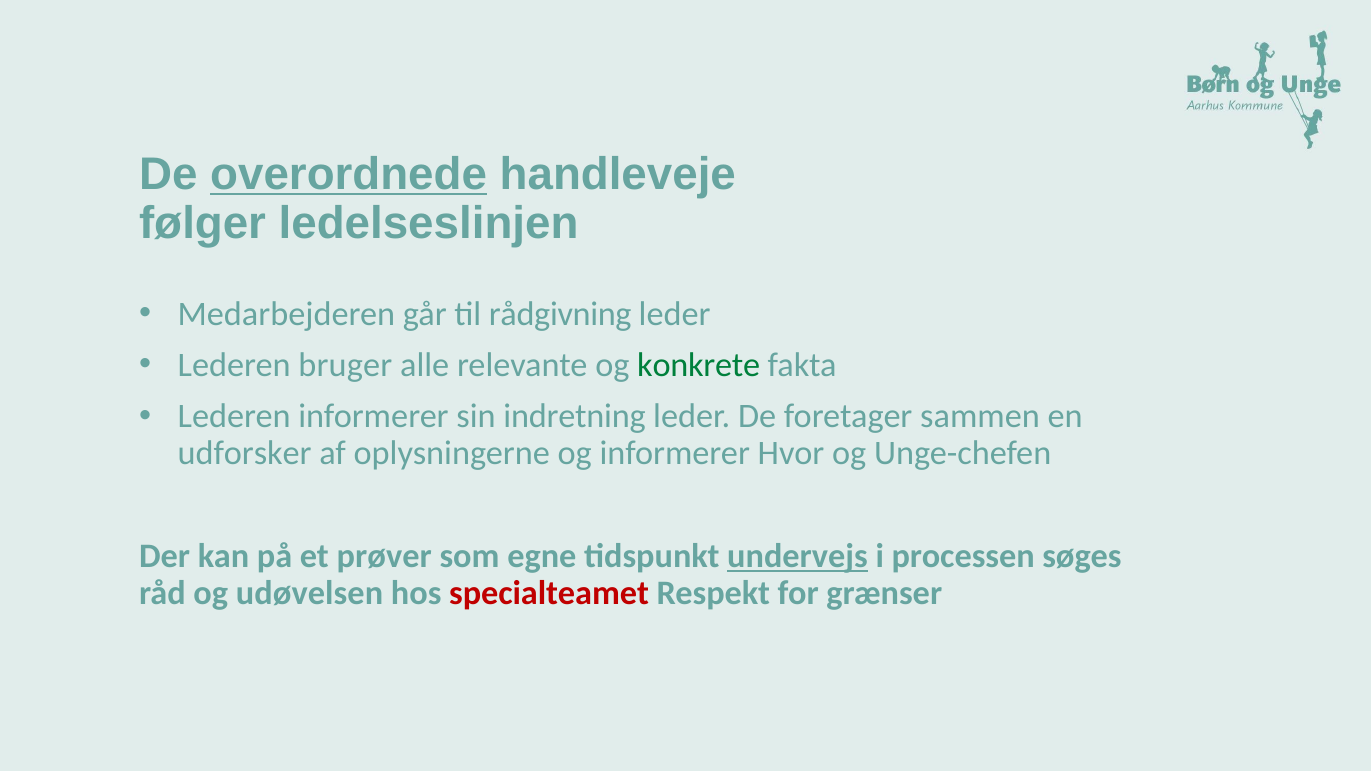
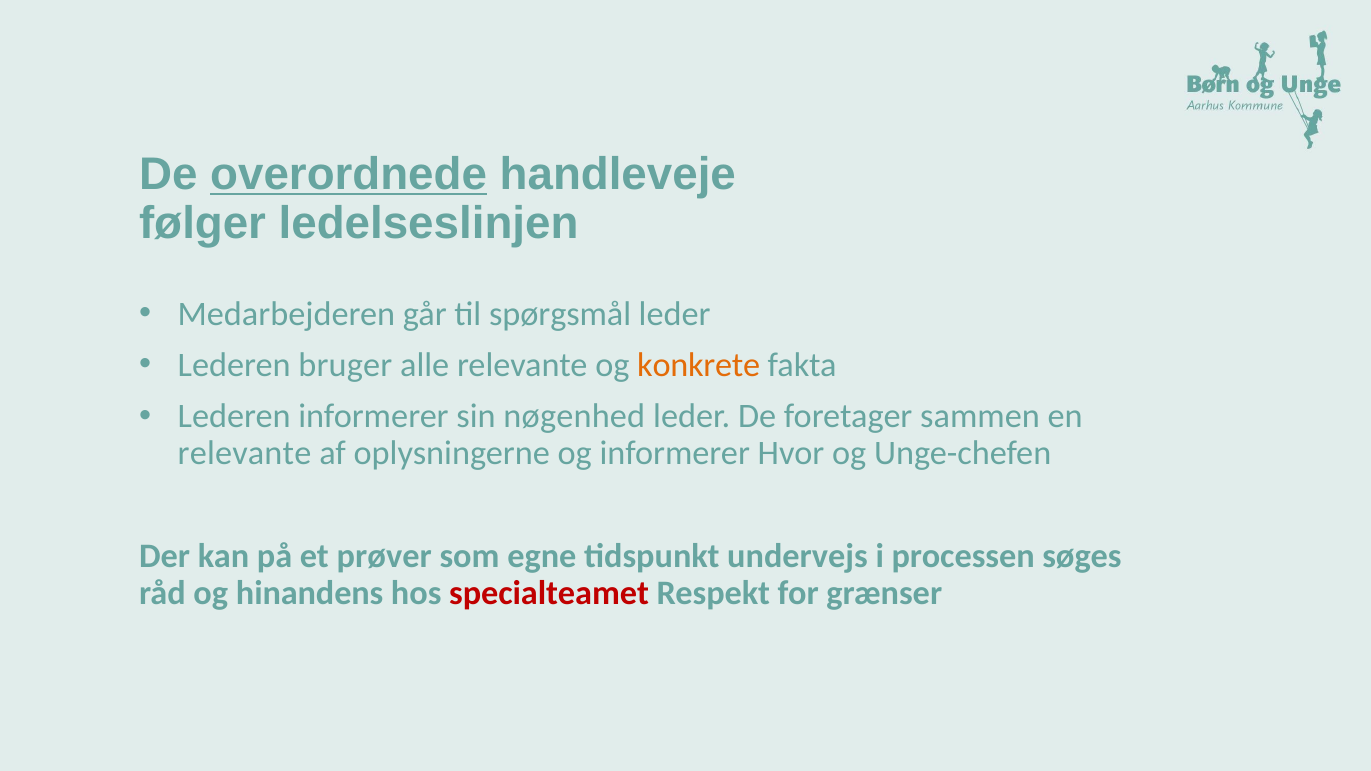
rådgivning: rådgivning -> spørgsmål (560, 314)
konkrete colour: green -> orange (699, 365)
indretning: indretning -> nøgenhed (574, 416)
udforsker: udforsker -> relevante (245, 453)
undervejs underline: present -> none (798, 556)
udøvelsen: udøvelsen -> hinandens (310, 593)
